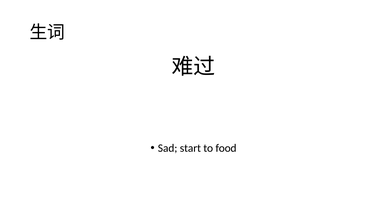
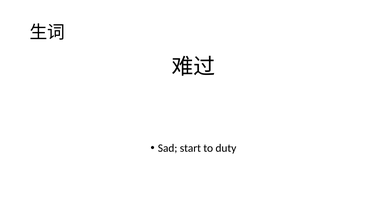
food: food -> duty (226, 148)
